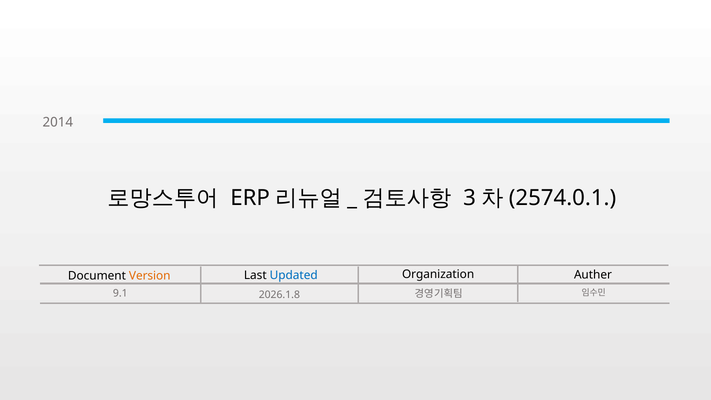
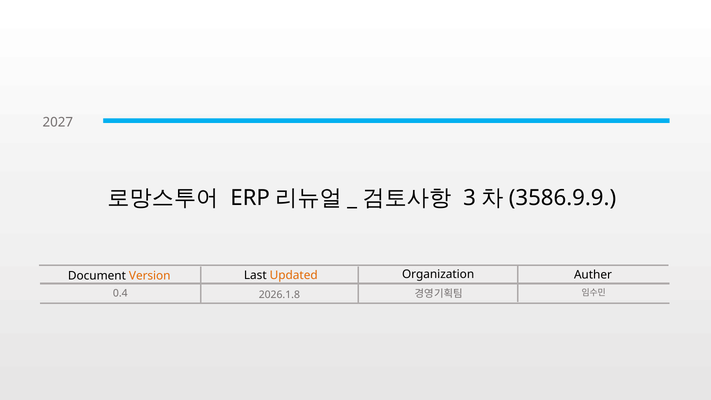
2014: 2014 -> 2027 (58, 122)
2574.0.1: 2574.0.1 -> 3586.9.9 (562, 198)
Updated colour: blue -> orange (294, 275)
9.1: 9.1 -> 0.4 (120, 293)
